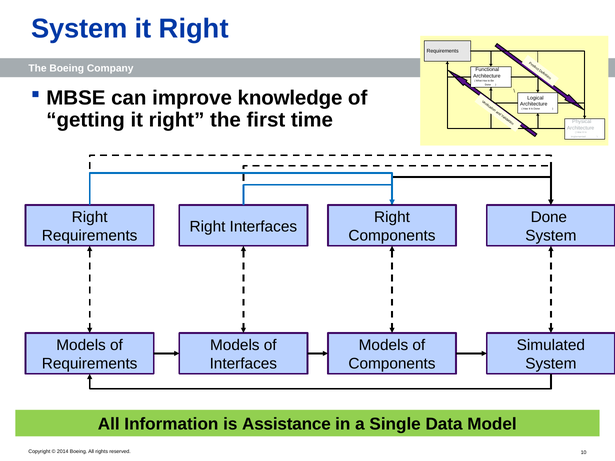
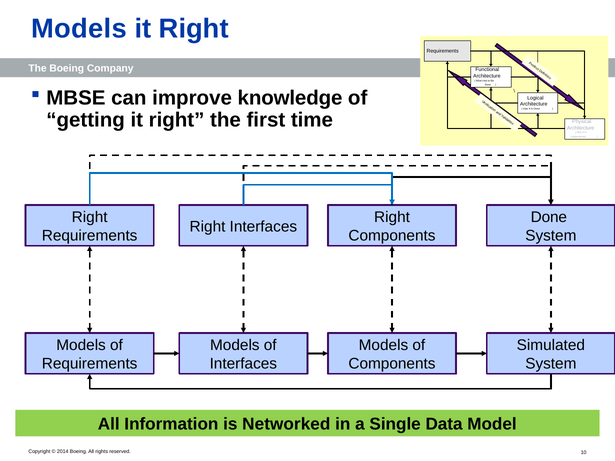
System: System -> Models (79, 29)
Assistance: Assistance -> Networked (286, 424)
